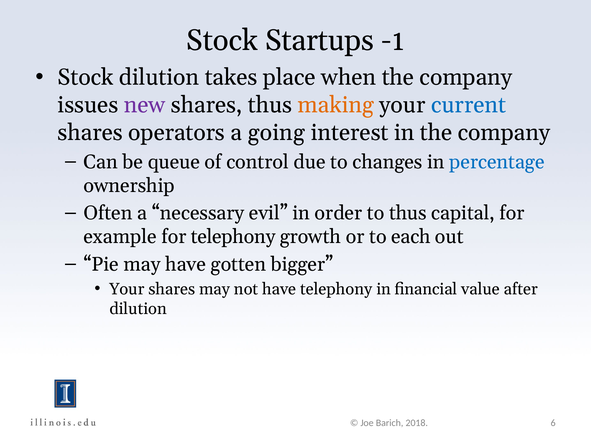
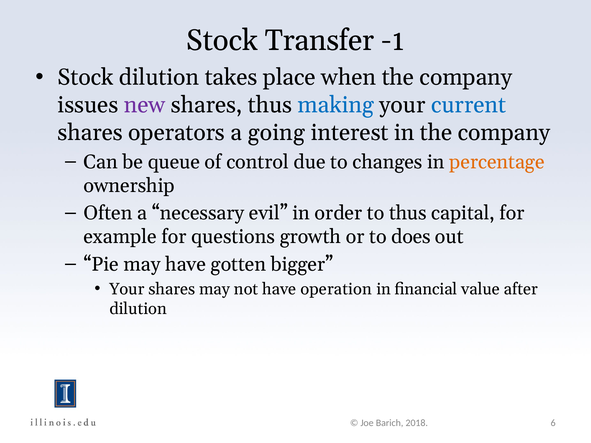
Startups: Startups -> Transfer (320, 40)
making colour: orange -> blue (336, 105)
percentage colour: blue -> orange (497, 162)
for telephony: telephony -> questions (233, 237)
each: each -> does (411, 237)
have telephony: telephony -> operation (336, 289)
